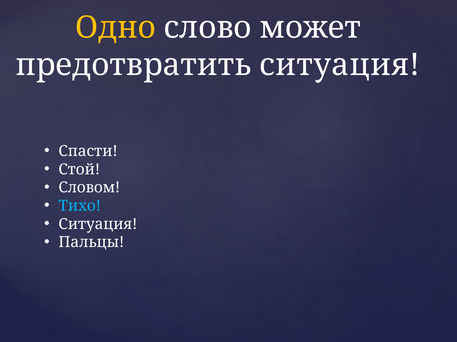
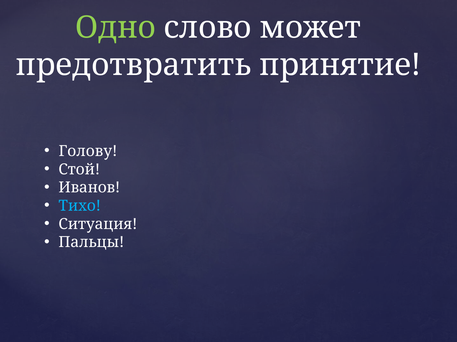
Одно colour: yellow -> light green (115, 28)
предотвратить ситуация: ситуация -> принятие (340, 65)
Спасти: Спасти -> Голову (88, 151)
Словом: Словом -> Иванов (89, 188)
